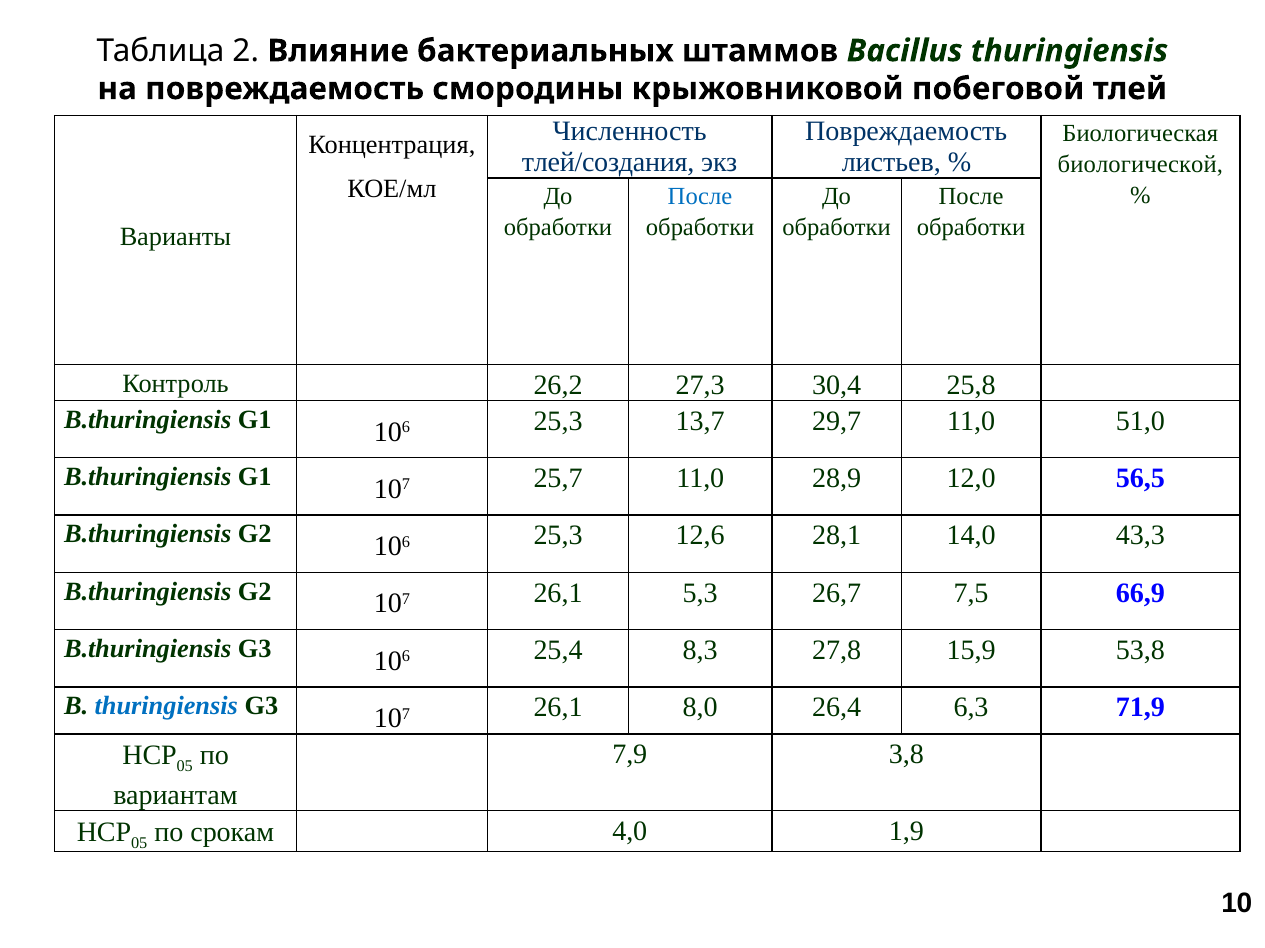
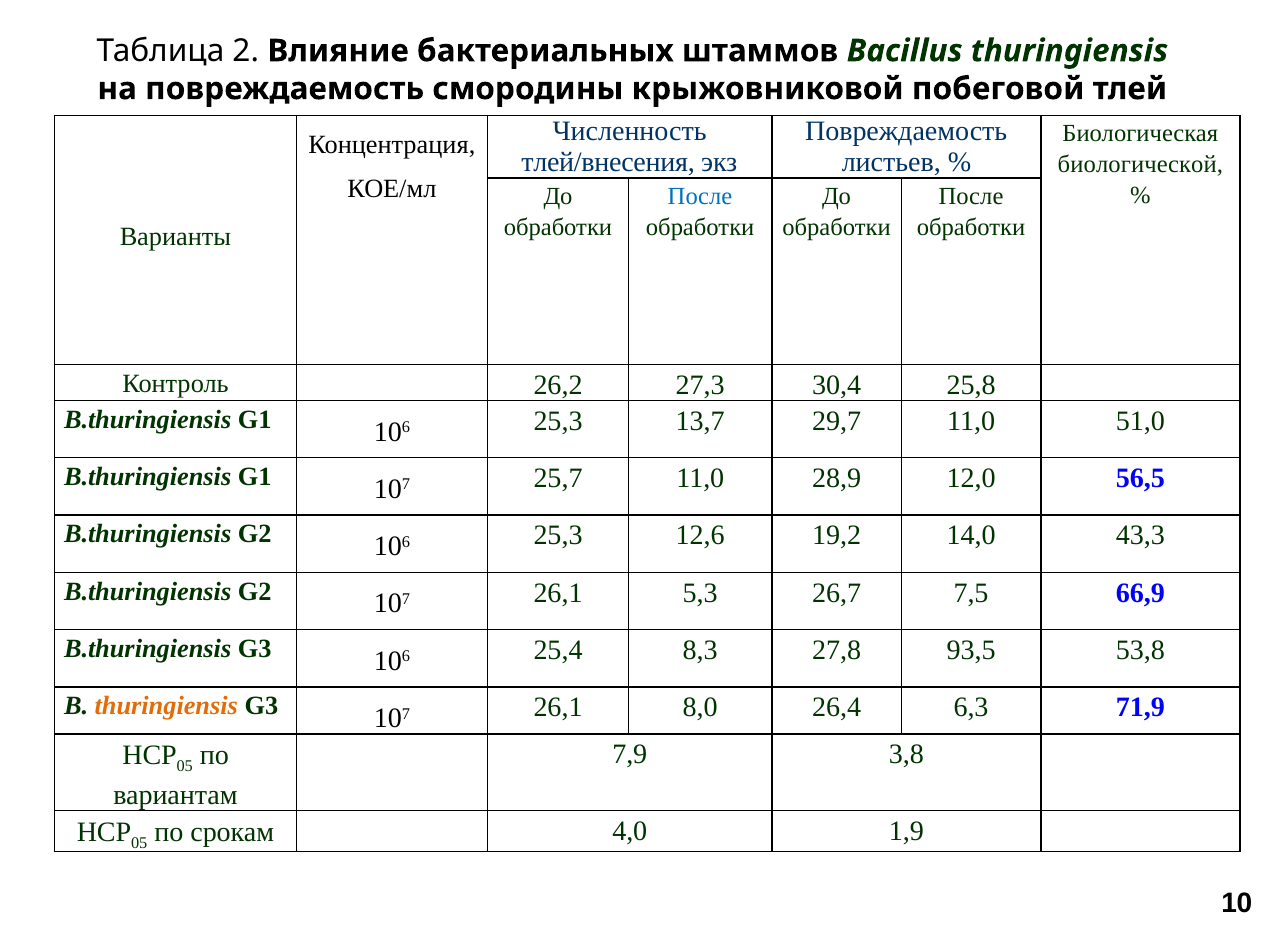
тлей/создания: тлей/создания -> тлей/внесения (608, 163)
28,1: 28,1 -> 19,2 (837, 536)
15,9: 15,9 -> 93,5 (971, 651)
thuringiensis colour: blue -> orange (166, 707)
